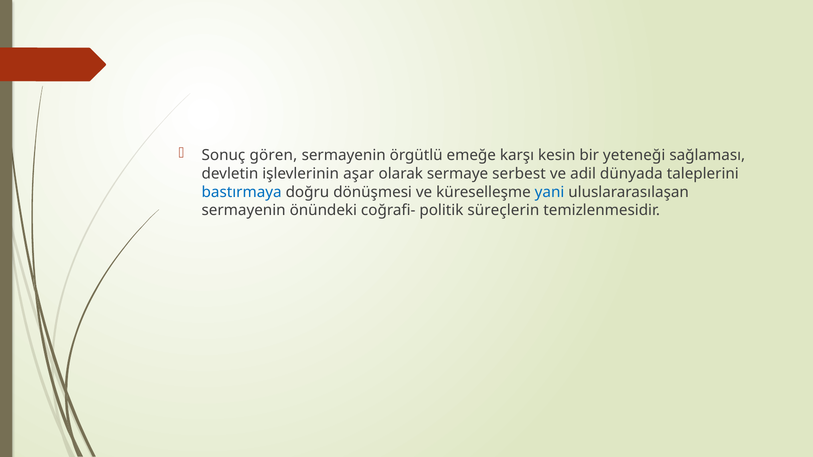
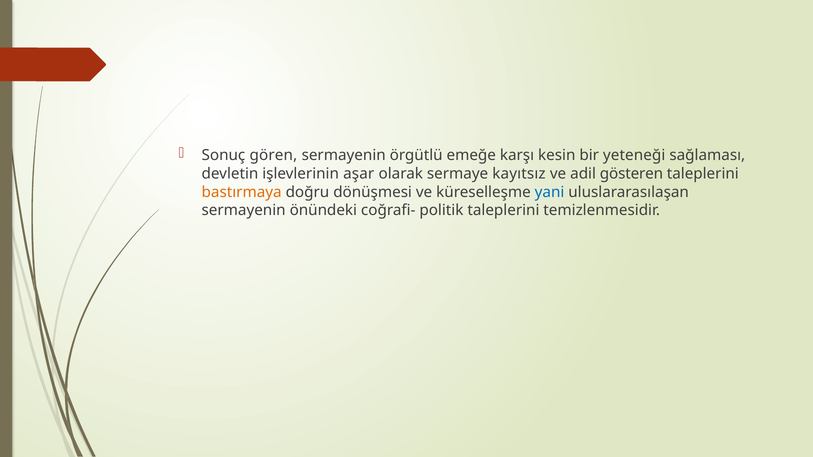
serbest: serbest -> kayıtsız (519, 174)
dünyada: dünyada -> gösteren (631, 174)
bastırmaya colour: blue -> orange (242, 192)
politik süreçlerin: süreçlerin -> taleplerini (503, 210)
